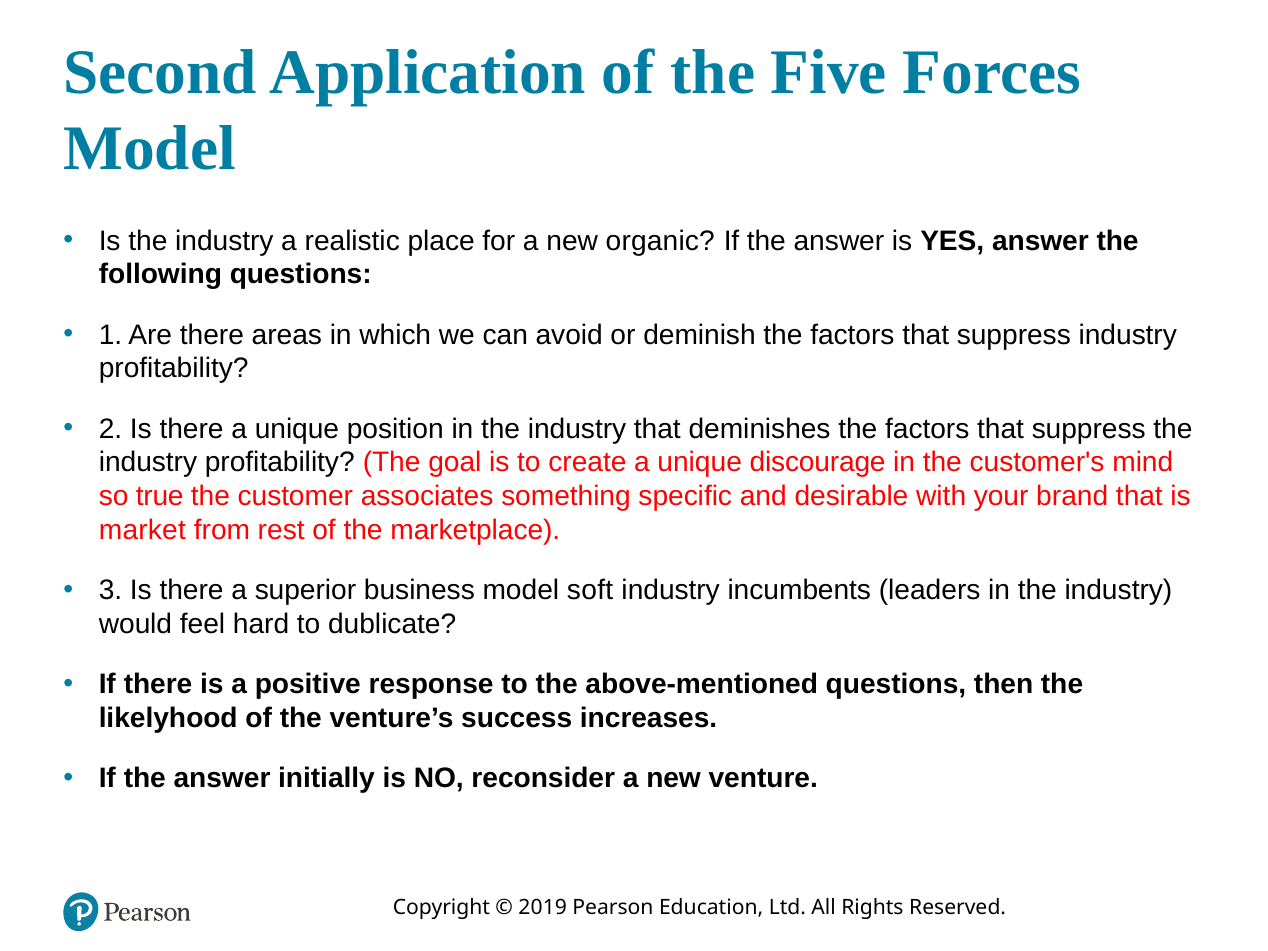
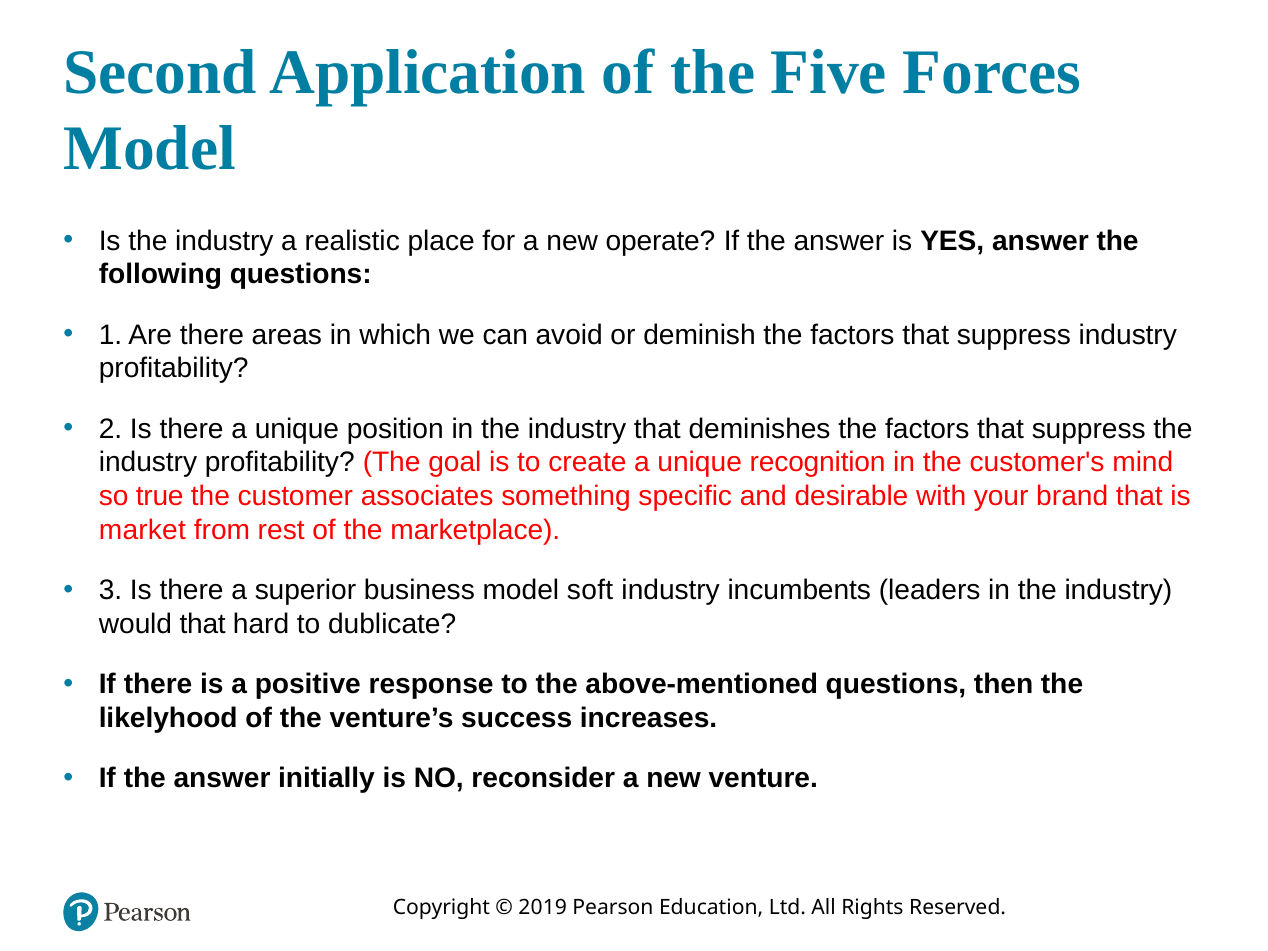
organic: organic -> operate (660, 241)
discourage: discourage -> recognition (818, 463)
would feel: feel -> that (203, 624)
